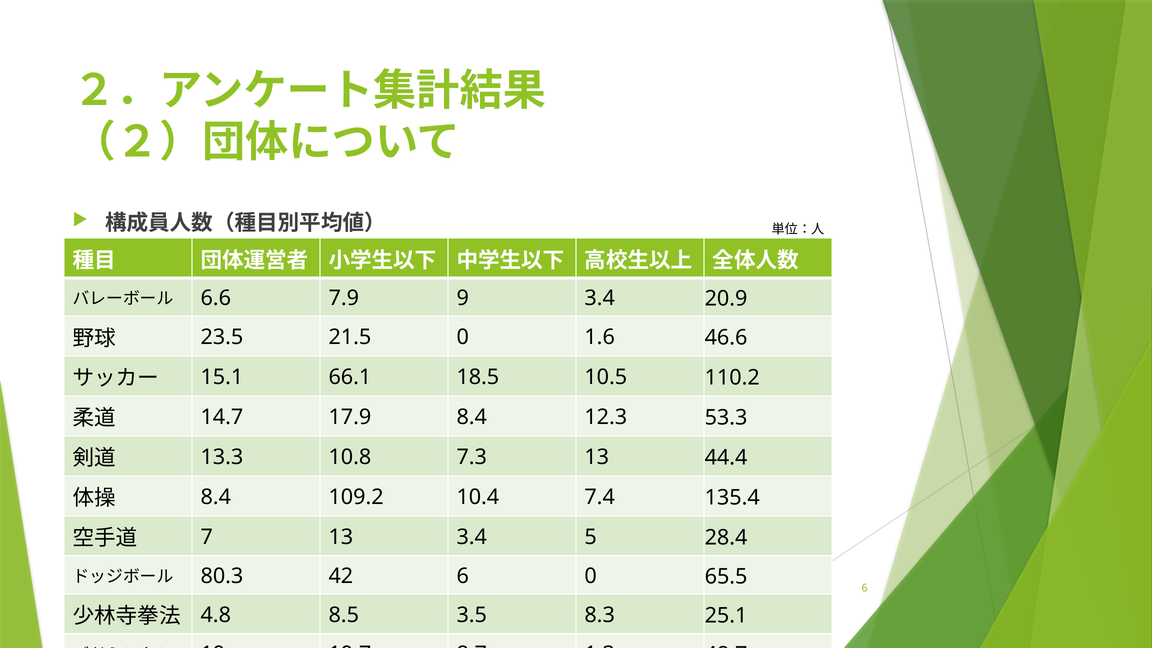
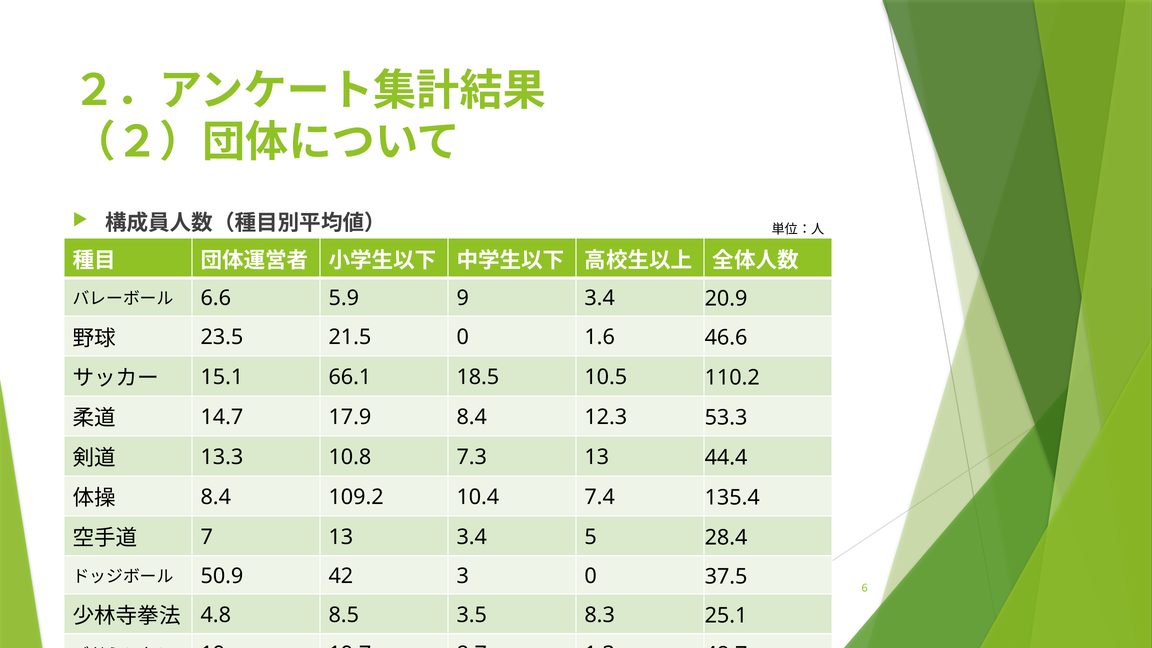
7.9: 7.9 -> 5.9 (344, 298)
80.3: 80.3 -> 50.9 (222, 576)
42 6: 6 -> 3 (463, 576)
65.5: 65.5 -> 37.5 (726, 576)
